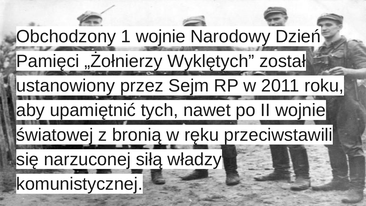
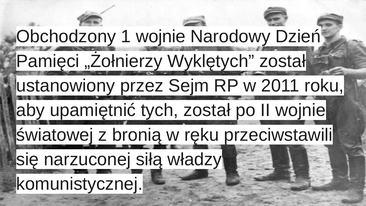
tych nawet: nawet -> został (207, 110)
